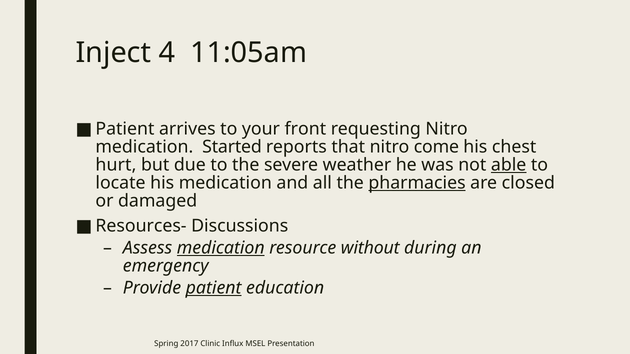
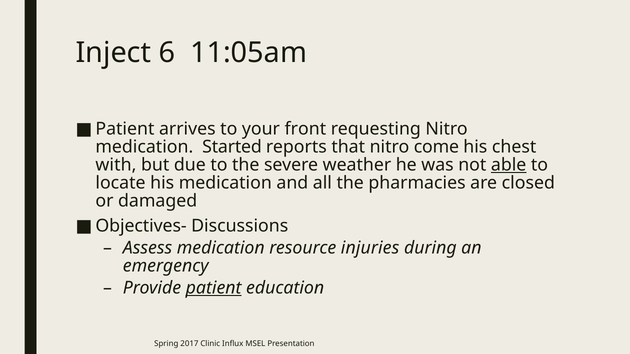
4: 4 -> 6 (167, 53)
hurt: hurt -> with (116, 165)
pharmacies underline: present -> none (417, 183)
Resources-: Resources- -> Objectives- (141, 226)
medication underline: present -> none (221, 248)
without: without -> injuries (370, 248)
